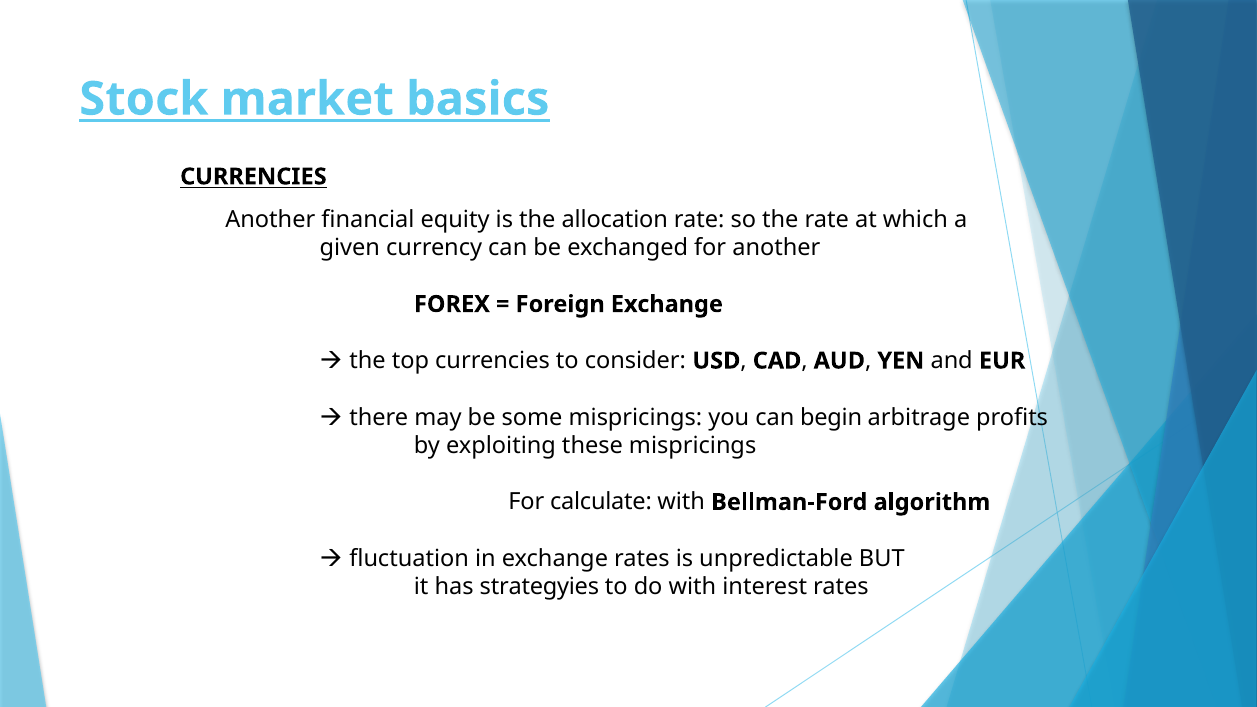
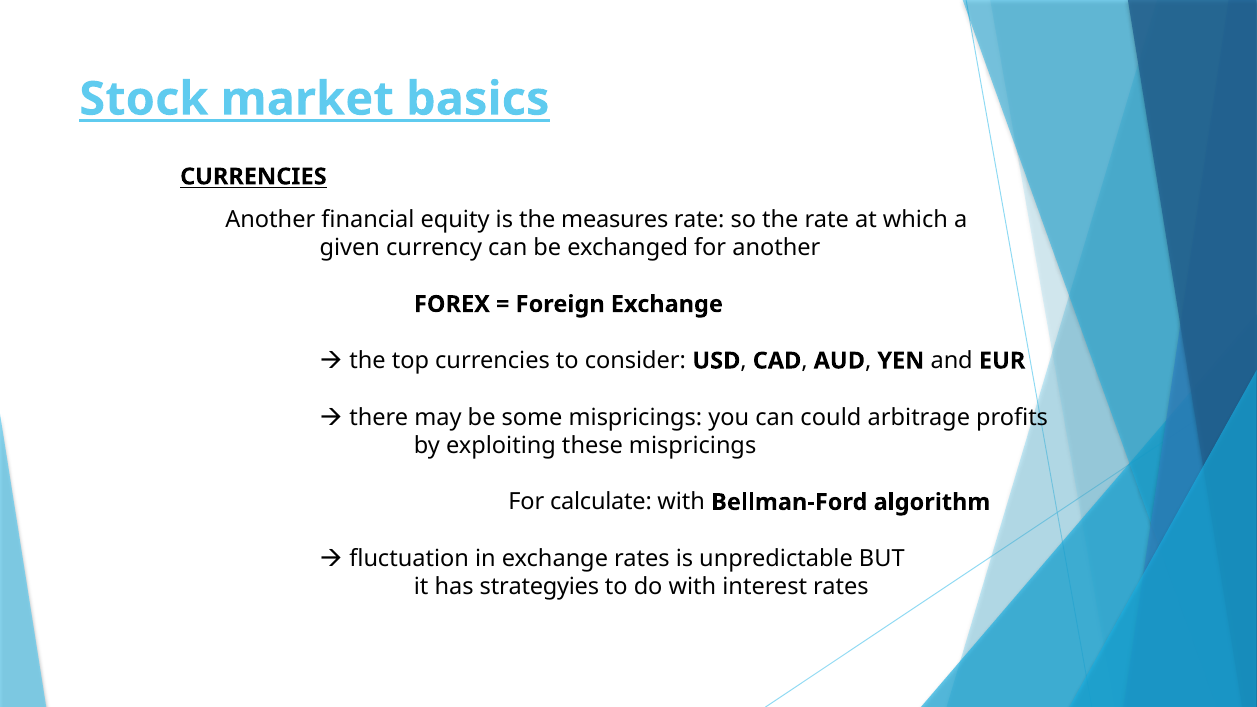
allocation: allocation -> measures (615, 219)
begin: begin -> could (831, 417)
